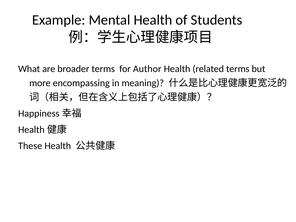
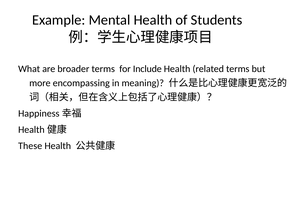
Author: Author -> Include (147, 69)
